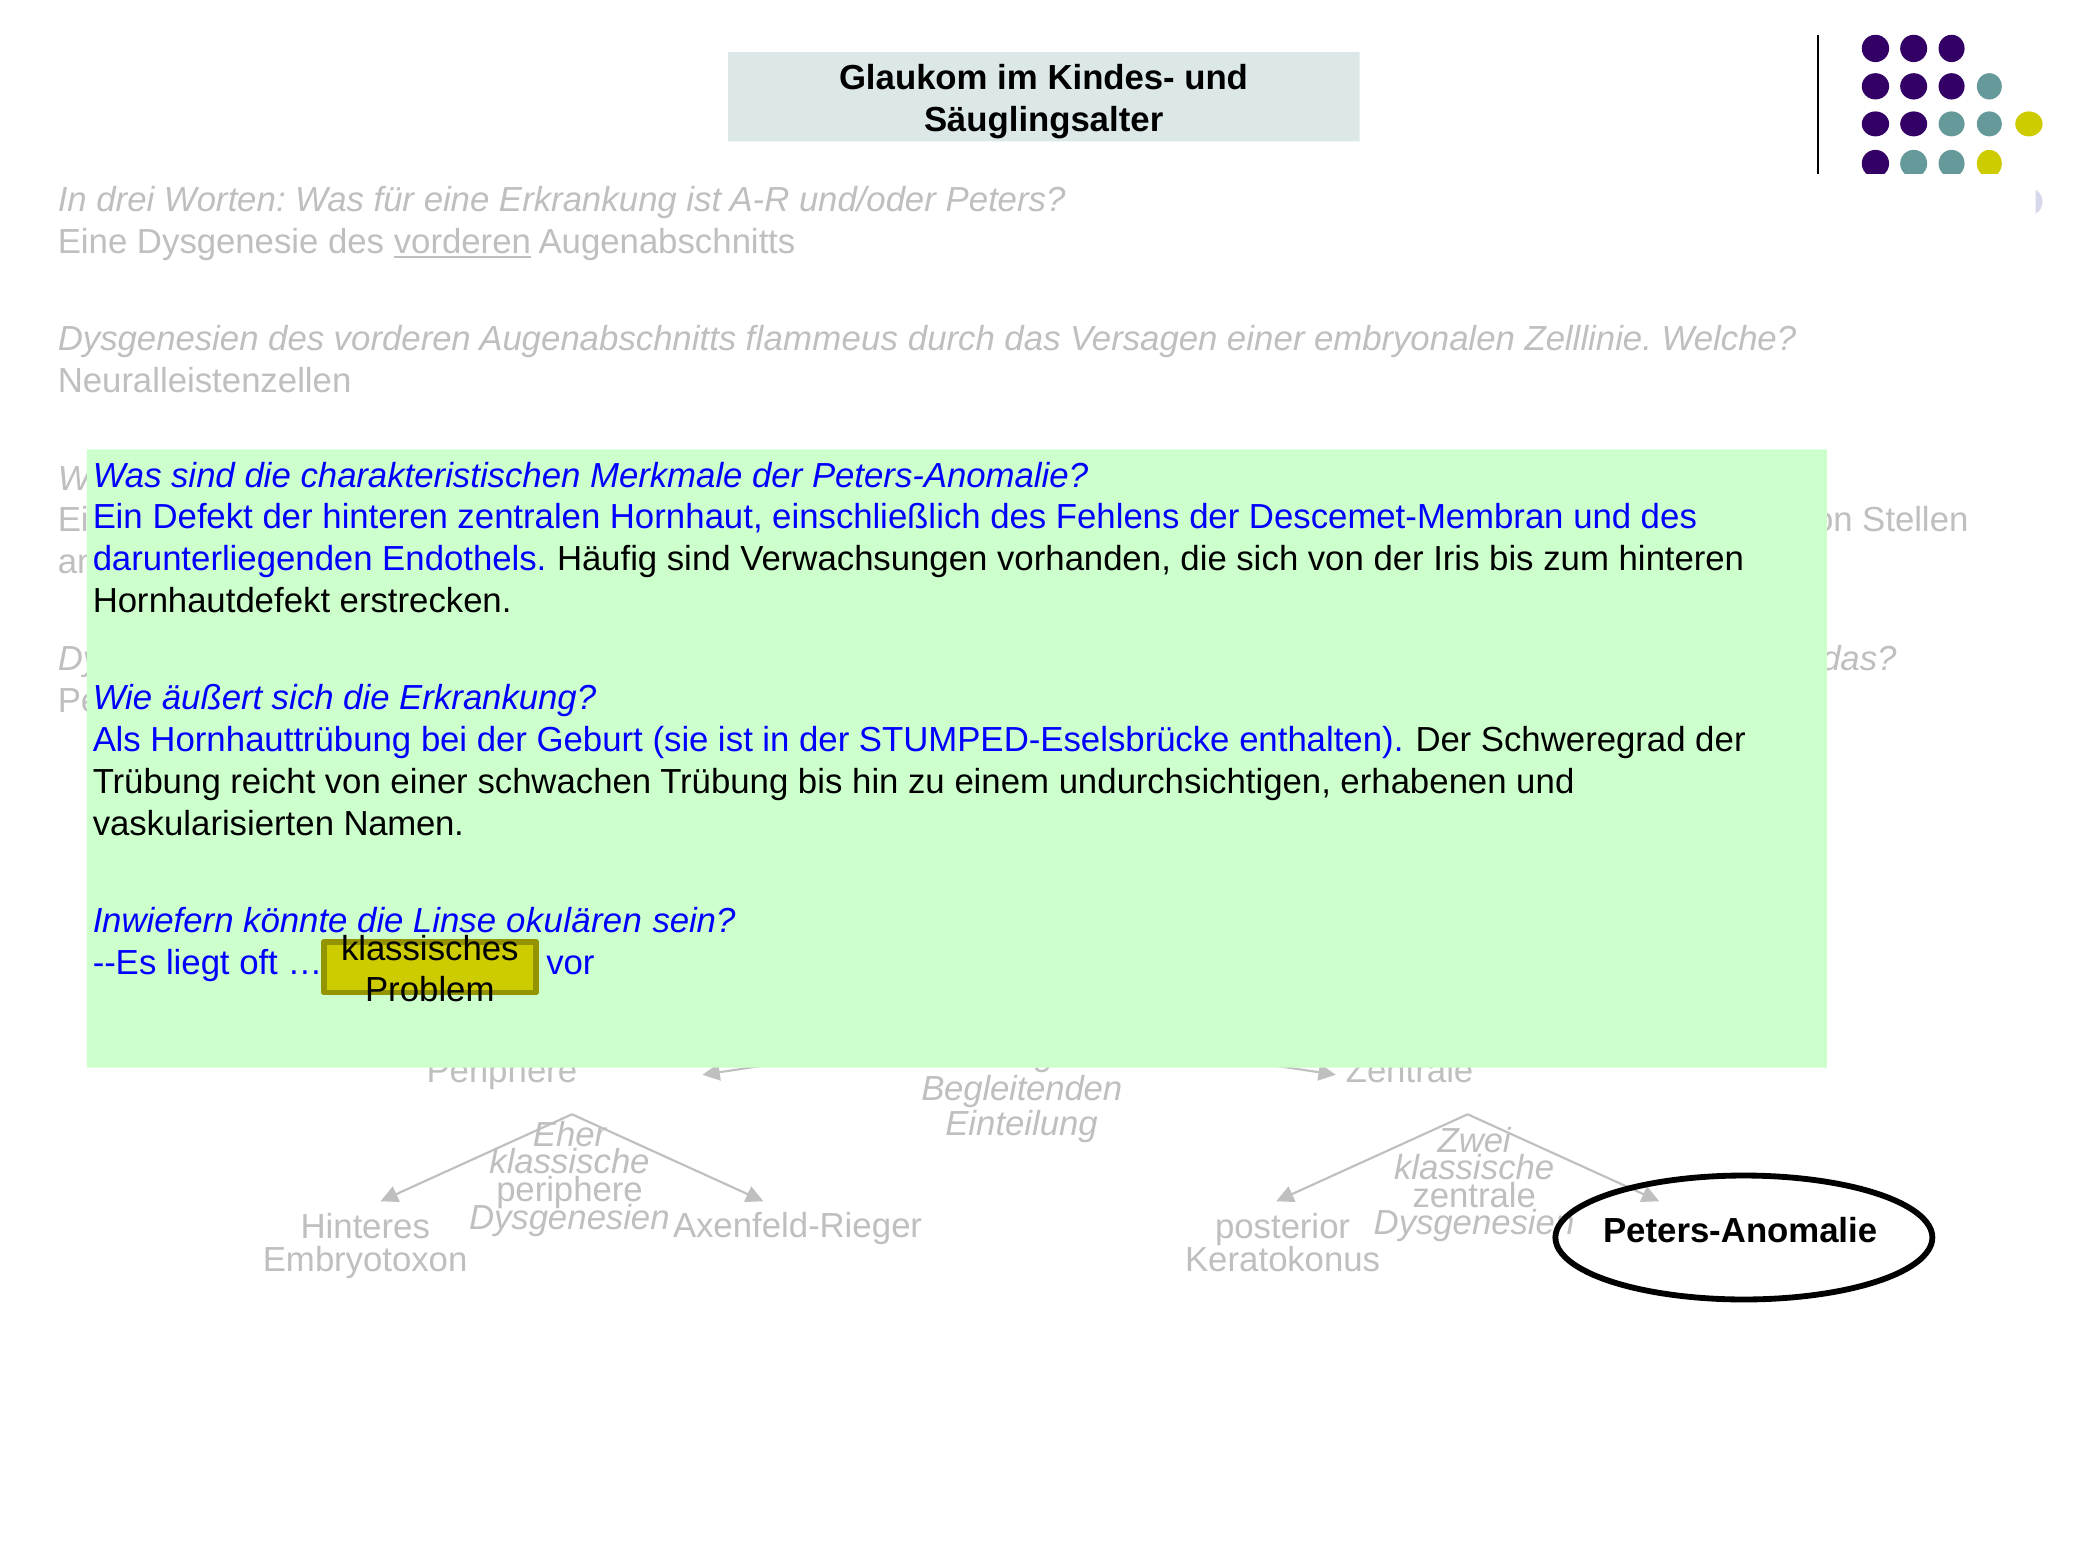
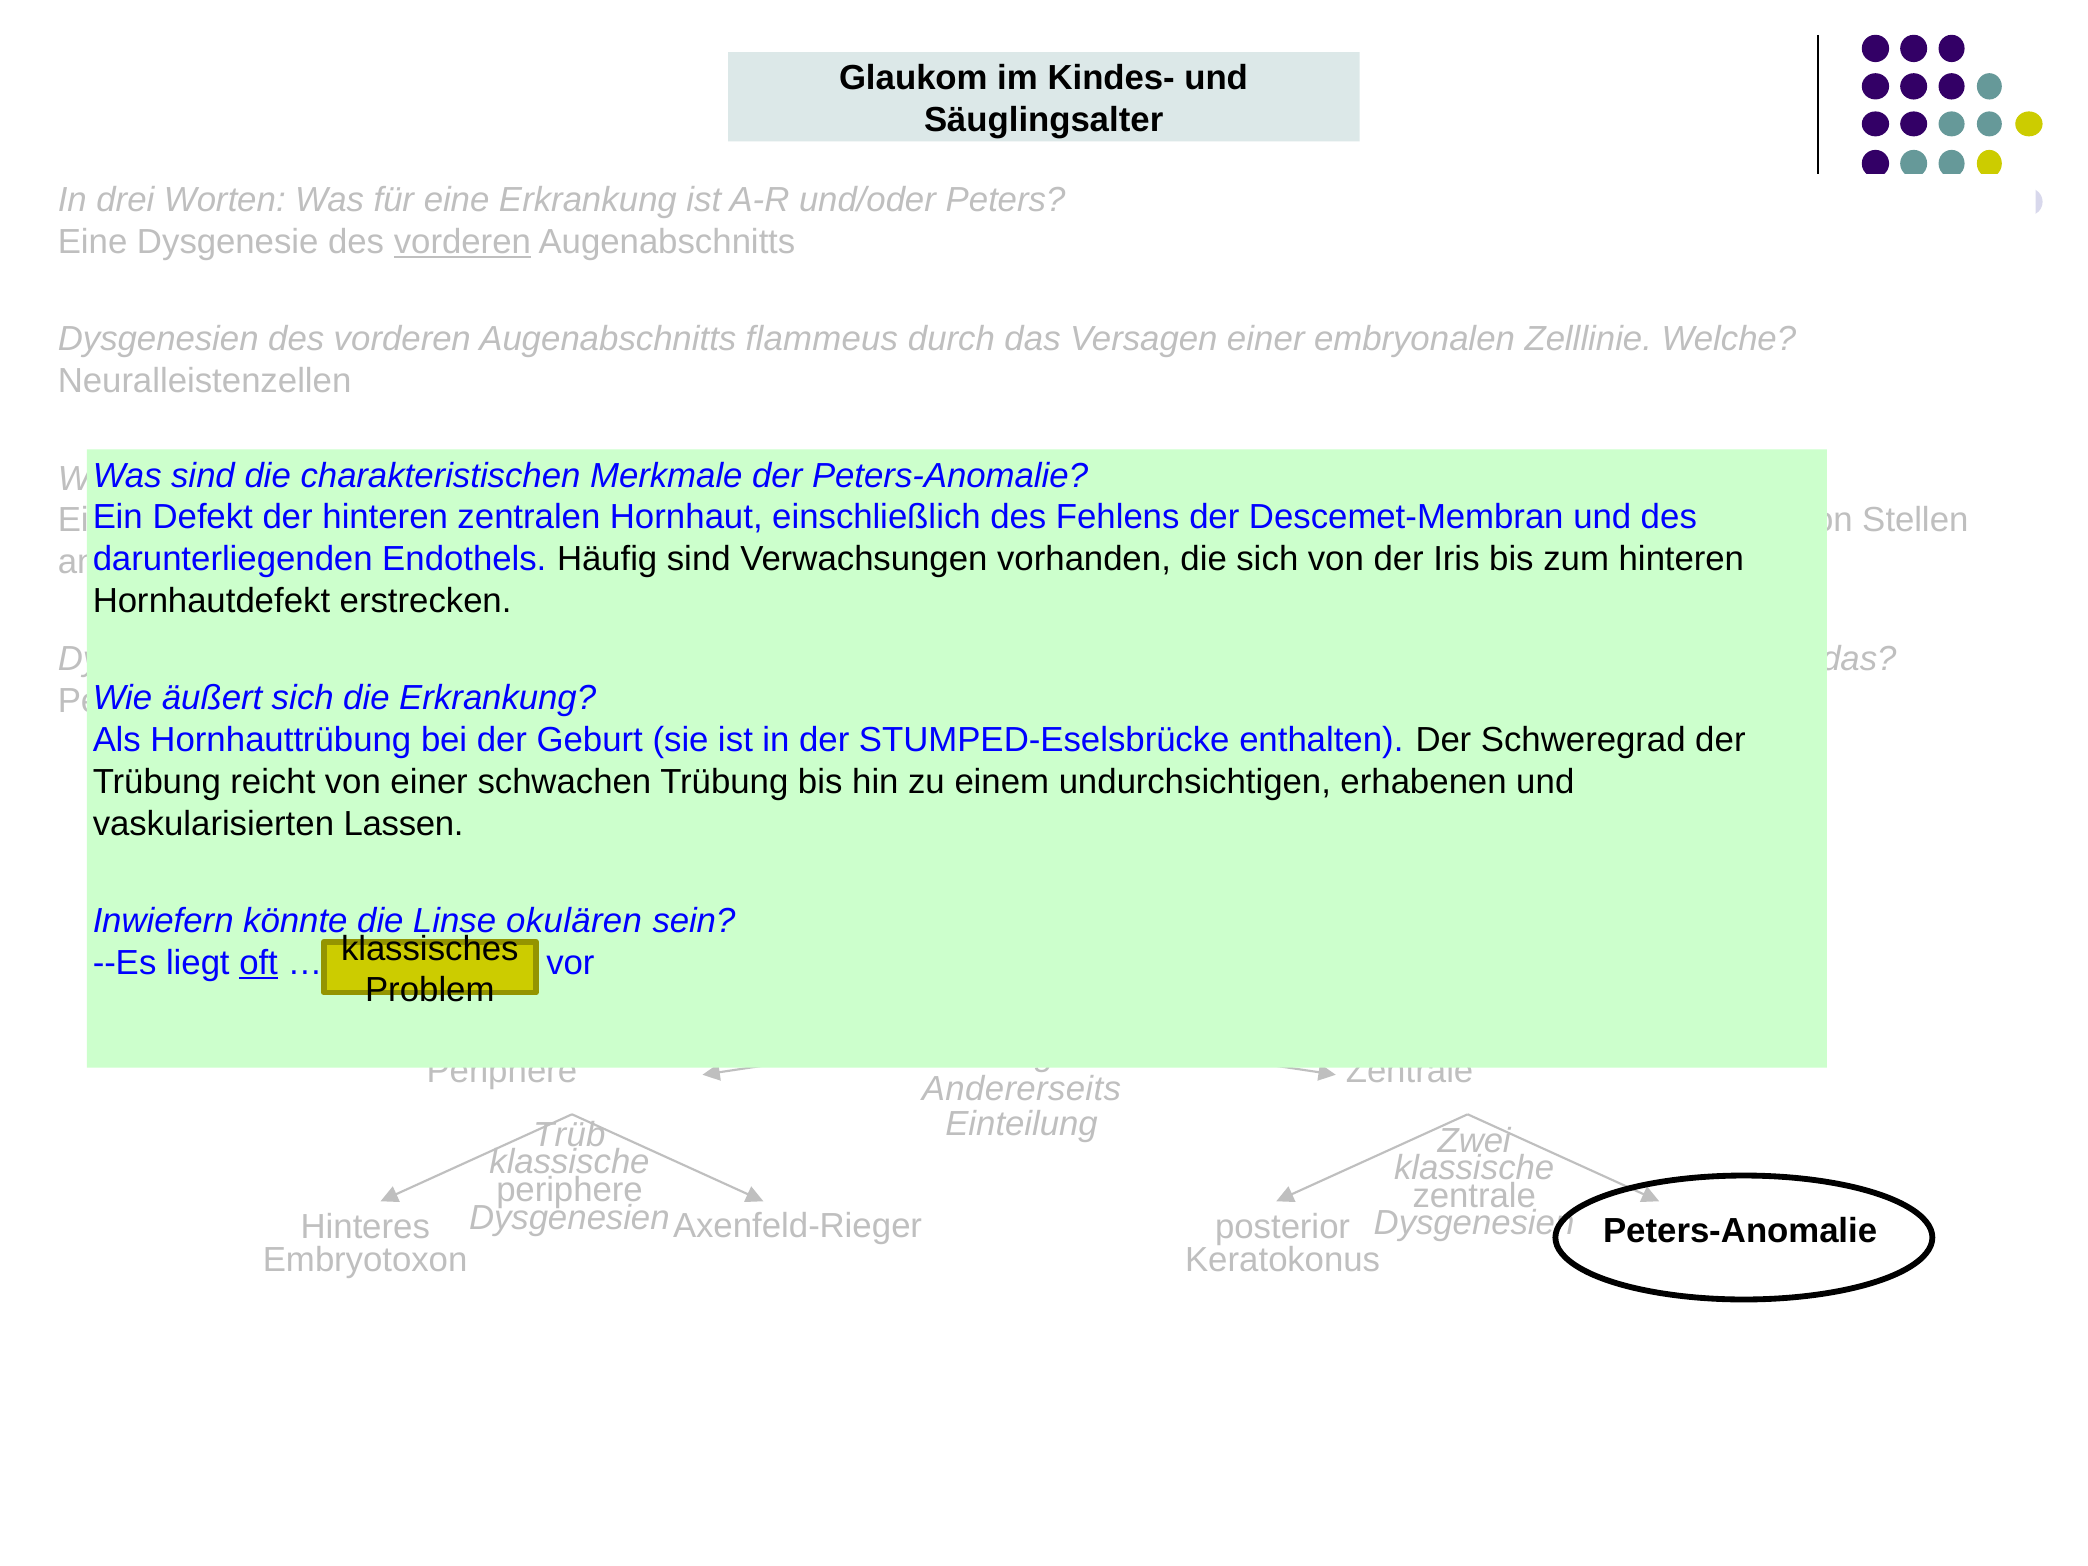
Namen: Namen -> Lassen (404, 824)
oft underline: none -> present (259, 963)
Begleitenden: Begleitenden -> Andererseits (1021, 1089)
Eher: Eher -> Trüb (569, 1135)
